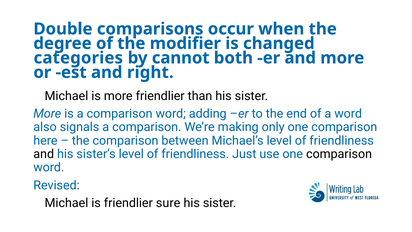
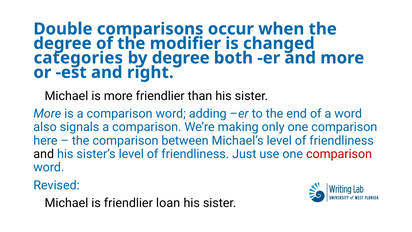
by cannot: cannot -> degree (181, 58)
comparison colour: black -> red (339, 154)
sure: sure -> loan (168, 203)
